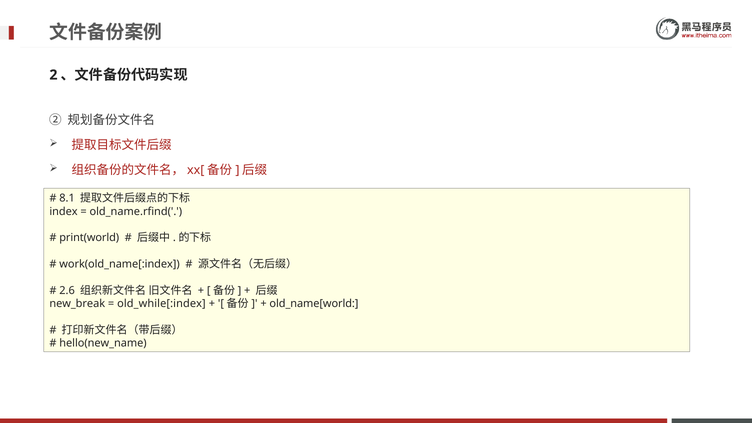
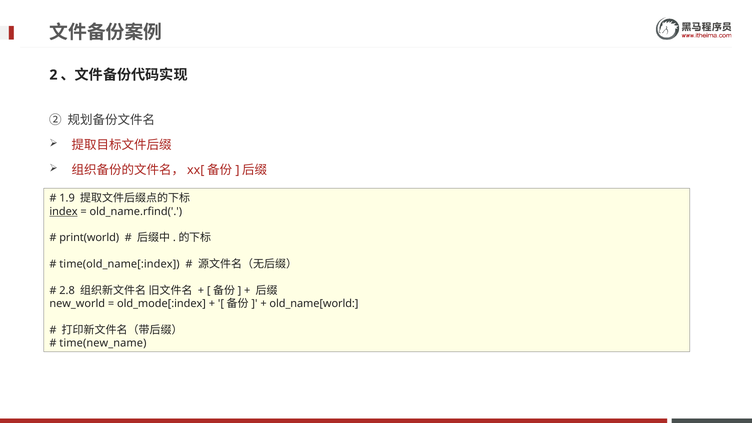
8.1: 8.1 -> 1.9 (67, 198)
index underline: none -> present (63, 211)
work(old_name[:index: work(old_name[:index -> time(old_name[:index (119, 264)
2.6: 2.6 -> 2.8 (67, 290)
new_break: new_break -> new_world (77, 304)
old_while[:index: old_while[:index -> old_mode[:index (161, 304)
hello(new_name: hello(new_name -> time(new_name (103, 343)
